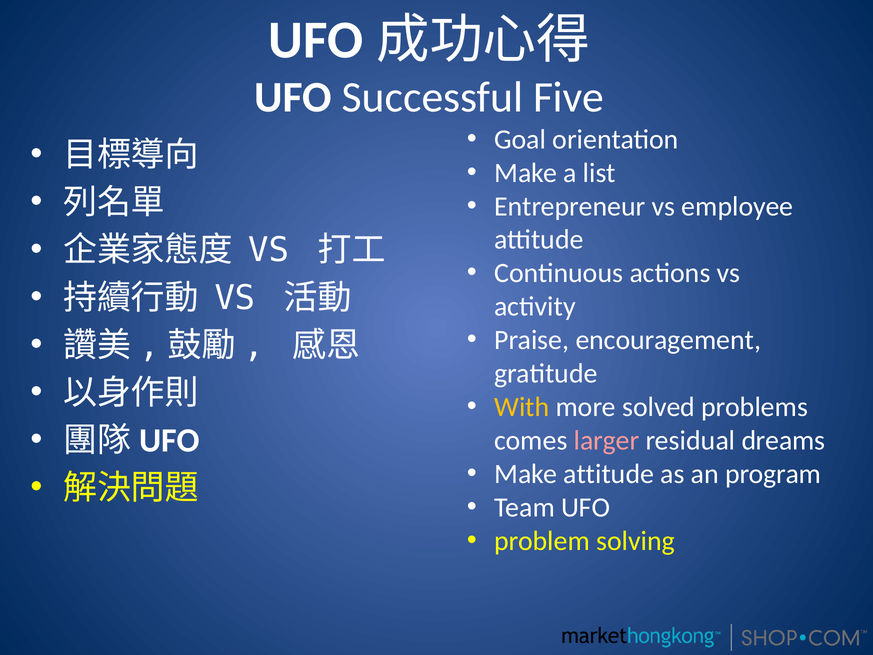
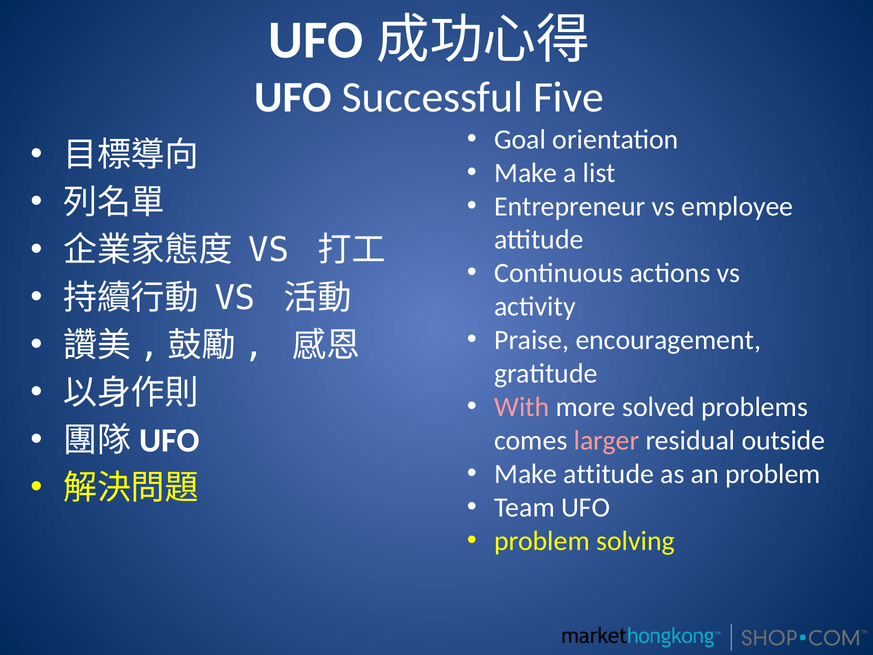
With colour: yellow -> pink (522, 407)
dreams: dreams -> outside (783, 440)
an program: program -> problem (773, 474)
